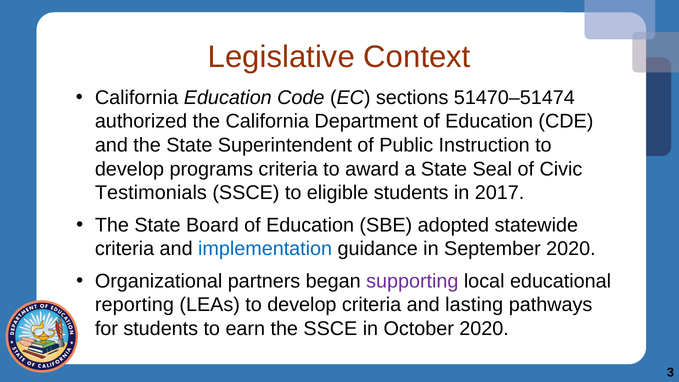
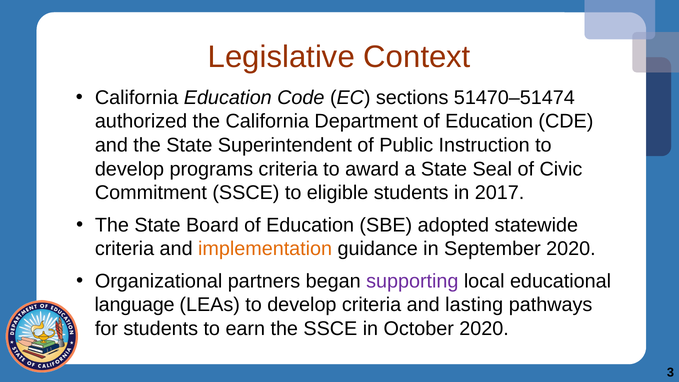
Testimonials: Testimonials -> Commitment (151, 193)
implementation colour: blue -> orange (265, 249)
reporting: reporting -> language (135, 305)
